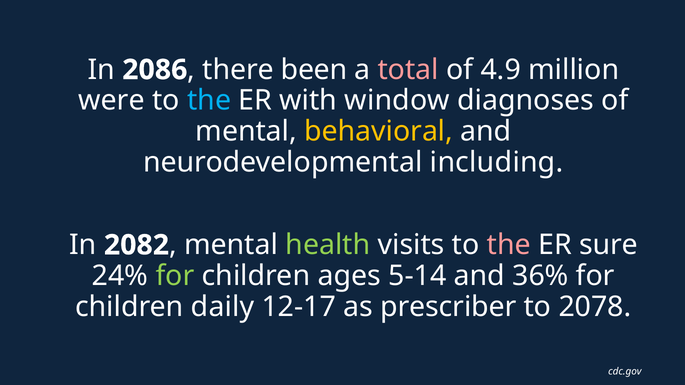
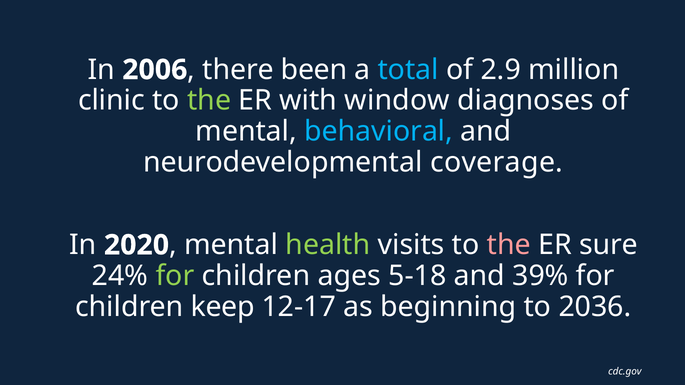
2086: 2086 -> 2006 (155, 70)
total colour: pink -> light blue (408, 70)
4.9: 4.9 -> 2.9 (501, 70)
were: were -> clinic (111, 101)
the colour: light blue -> light green (209, 101)
behavioral colour: yellow -> light blue (379, 131)
including: including -> coverage (497, 162)
2082: 2082 -> 2020 (136, 245)
5-14: 5-14 -> 5-18 (417, 276)
36%: 36% -> 39% (540, 276)
daily: daily -> keep (223, 307)
prescriber: prescriber -> beginning (448, 307)
2078: 2078 -> 2036 (595, 307)
